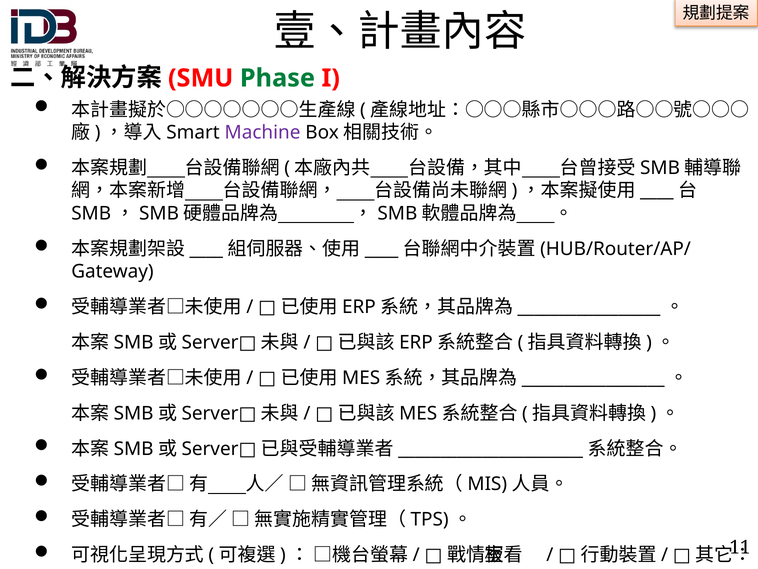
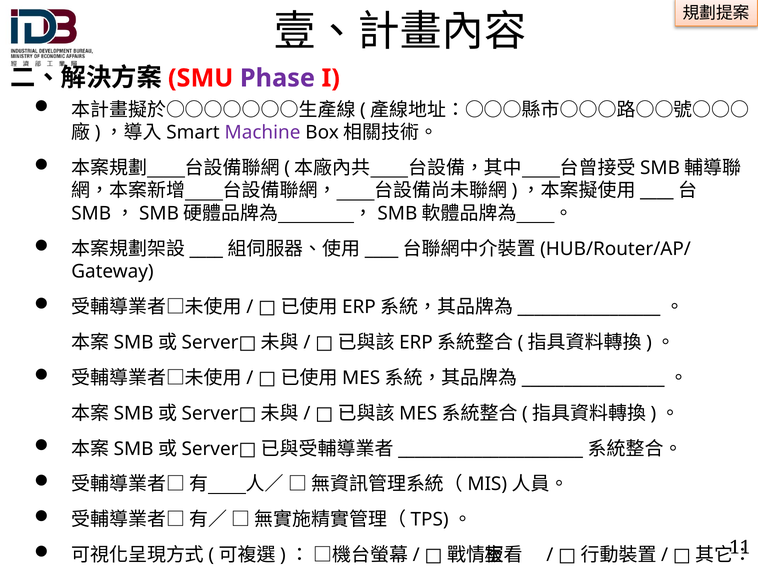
Phase colour: green -> purple (277, 78)
